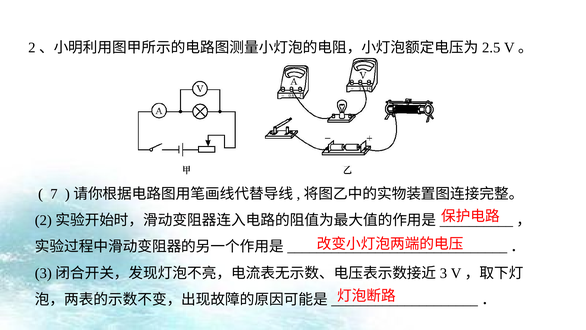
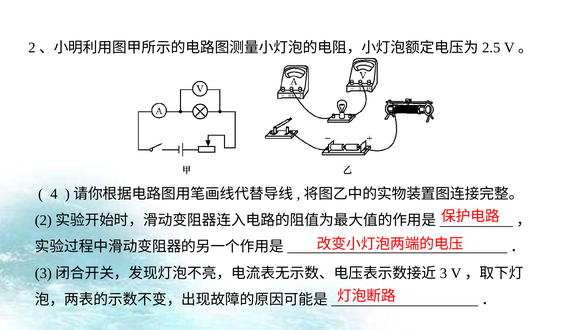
7: 7 -> 4 (54, 194)
